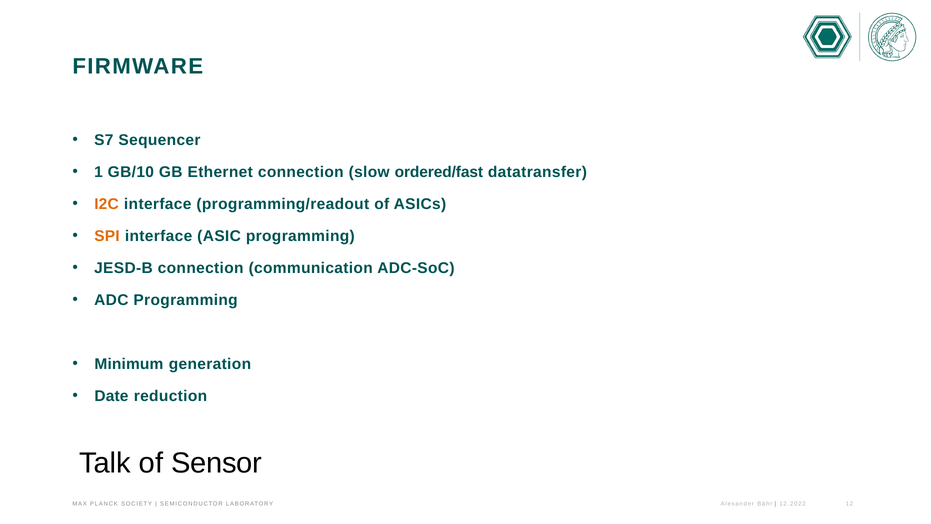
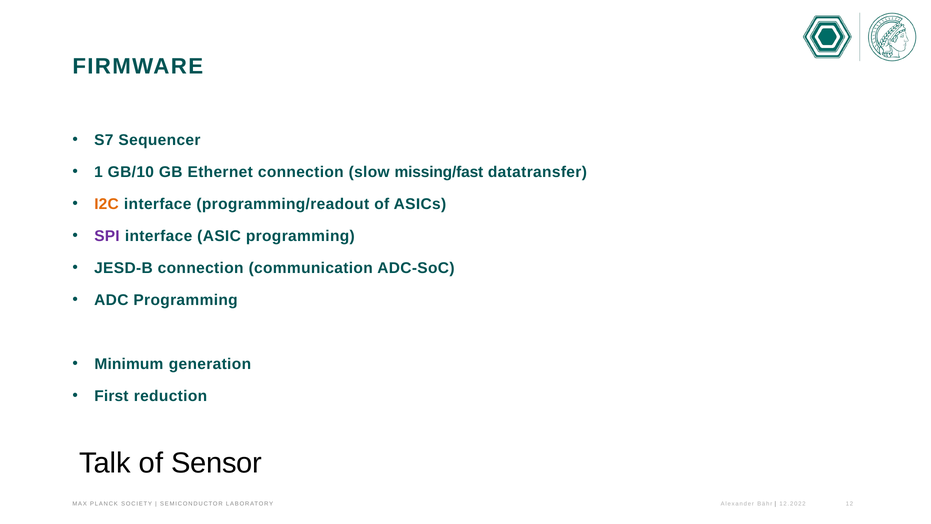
ordered/fast: ordered/fast -> missing/fast (439, 172)
SPI colour: orange -> purple (107, 236)
Date: Date -> First (111, 396)
